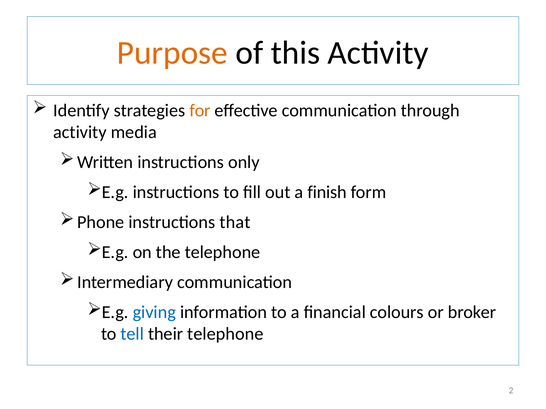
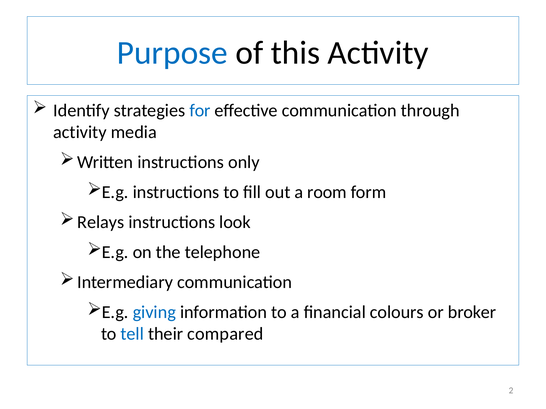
Purpose colour: orange -> blue (172, 53)
for colour: orange -> blue (200, 110)
finish: finish -> room (327, 192)
Phone: Phone -> Relays (101, 222)
that: that -> look (235, 222)
their telephone: telephone -> compared (225, 334)
